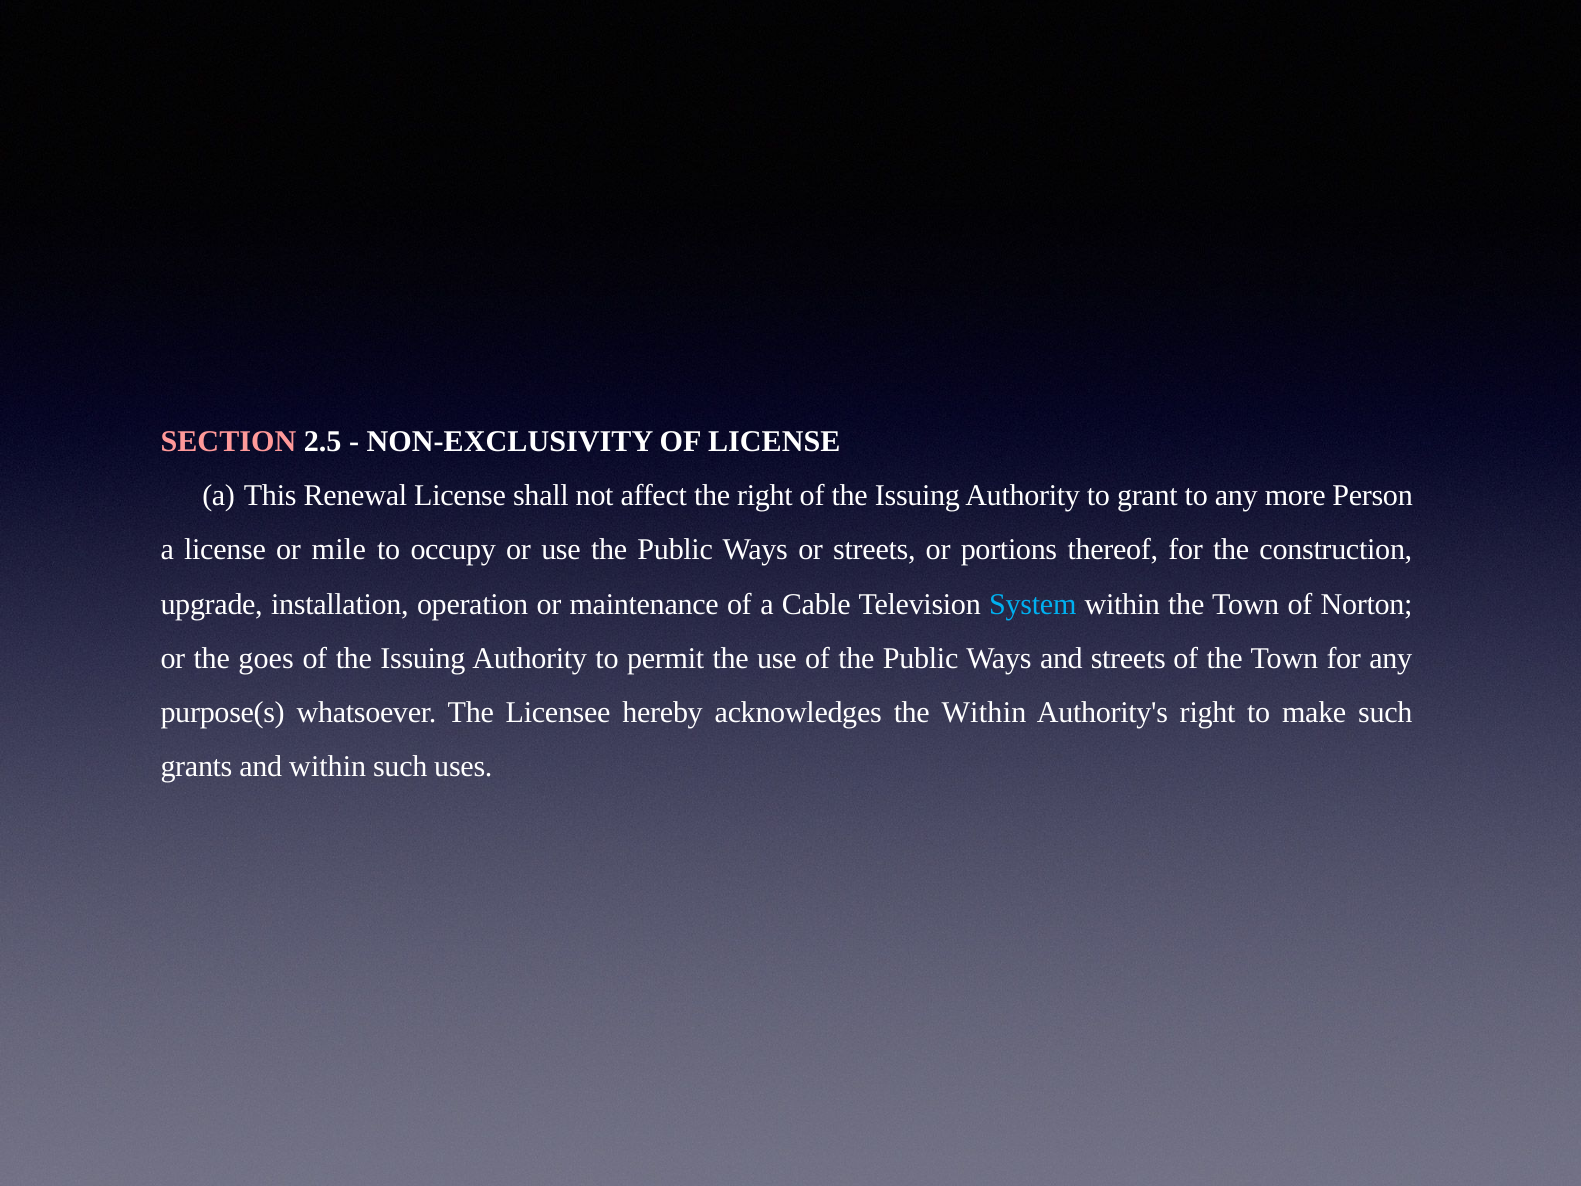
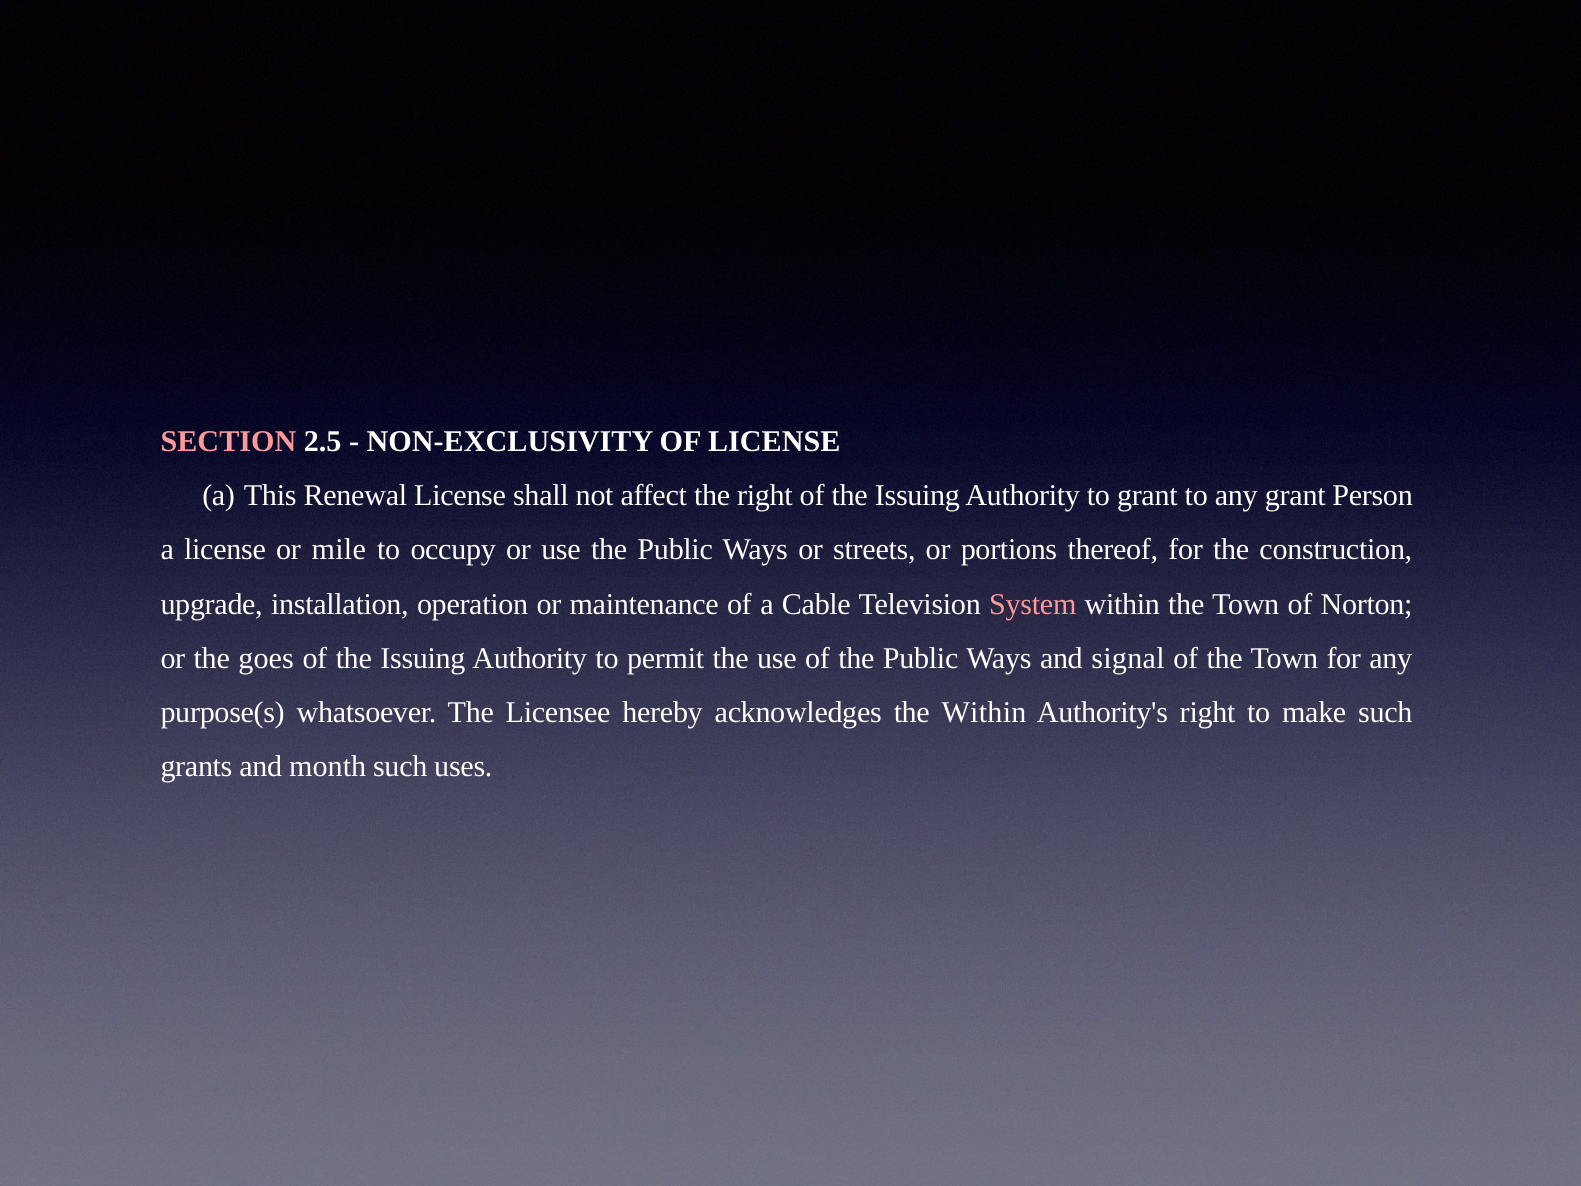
any more: more -> grant (1295, 496)
System colour: light blue -> pink (1033, 604)
and streets: streets -> signal (1128, 658)
and within: within -> month (328, 767)
